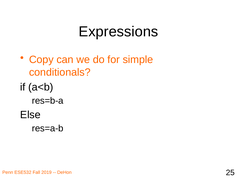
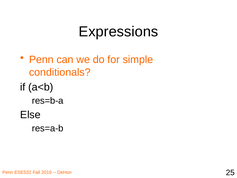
Copy: Copy -> Penn (41, 60)
